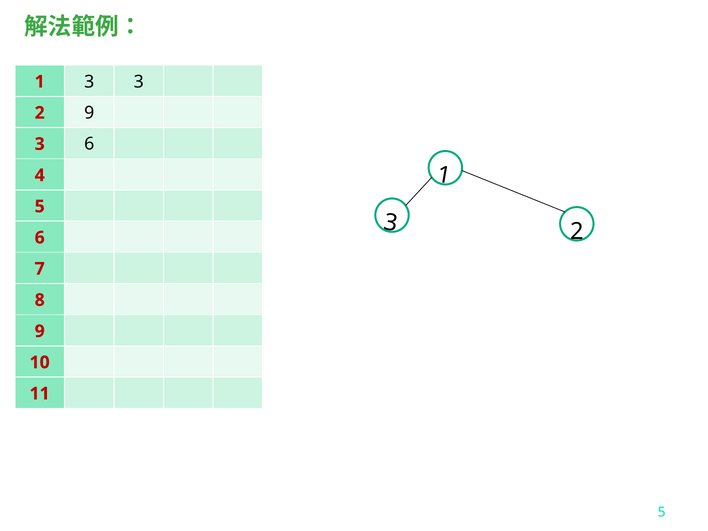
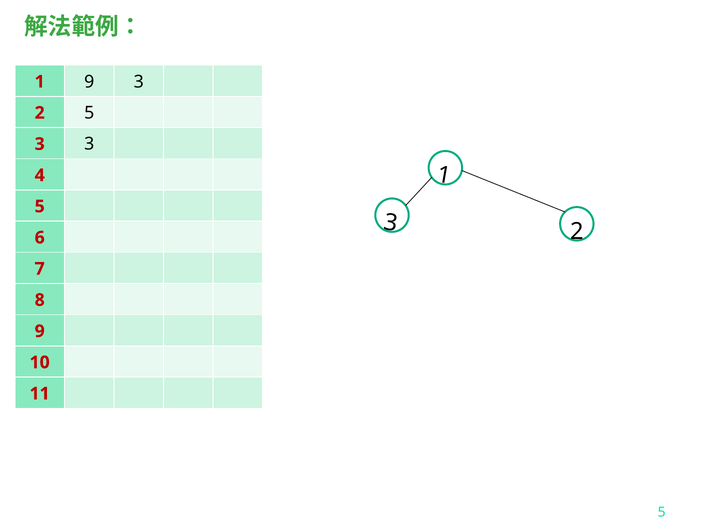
3: 3 -> 9 (89, 82)
2 9: 9 -> 5 (89, 113)
3 6: 6 -> 3 (89, 144)
